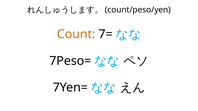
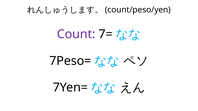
Count colour: orange -> purple (76, 34)
